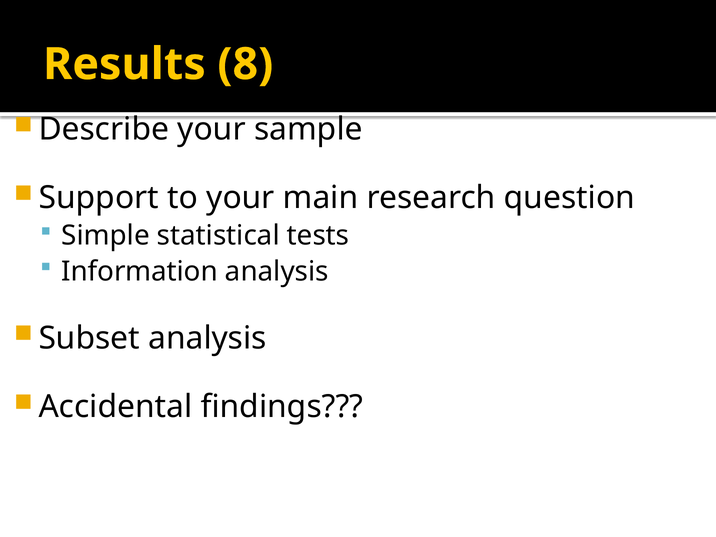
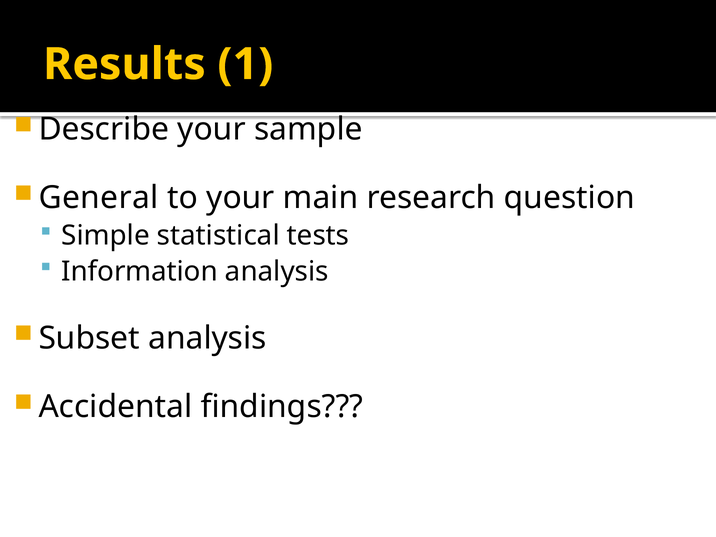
8: 8 -> 1 (245, 64)
Support: Support -> General (99, 198)
